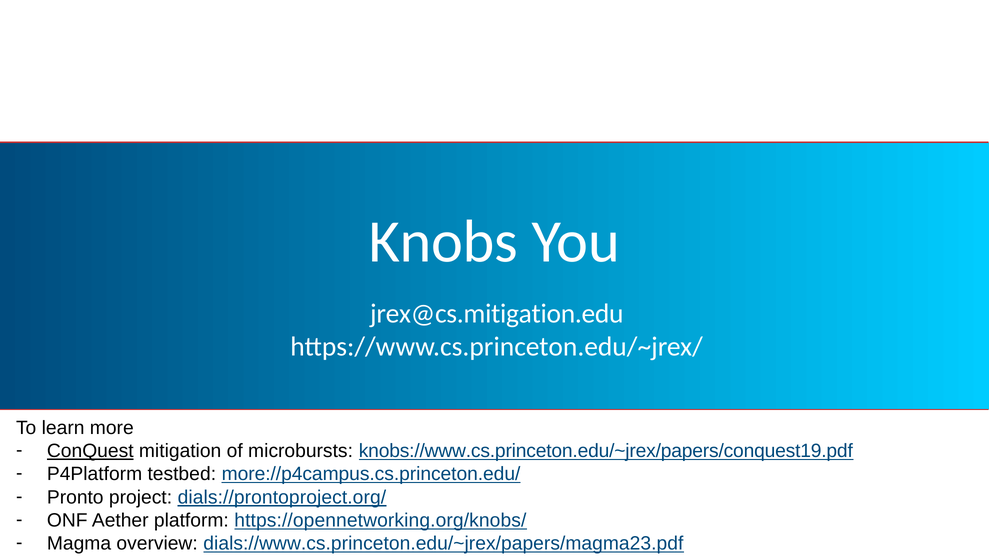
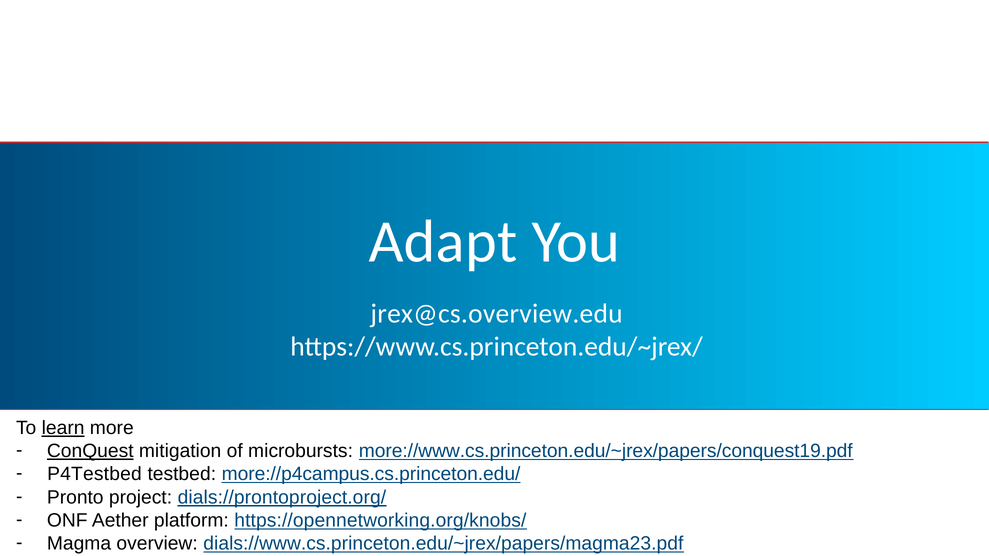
Knobs: Knobs -> Adapt (443, 242)
jrex@cs.mitigation.edu: jrex@cs.mitigation.edu -> jrex@cs.overview.edu (497, 314)
learn underline: none -> present (63, 428)
knobs://www.cs.princeton.edu/~jrex/papers/conquest19.pdf: knobs://www.cs.princeton.edu/~jrex/papers/conquest19.pdf -> more://www.cs.princeton.edu/~jrex/papers/conquest19.pdf (606, 451)
P4Platform: P4Platform -> P4Testbed (94, 474)
